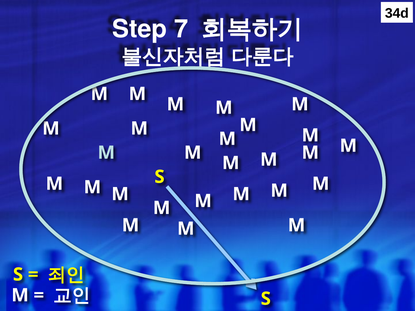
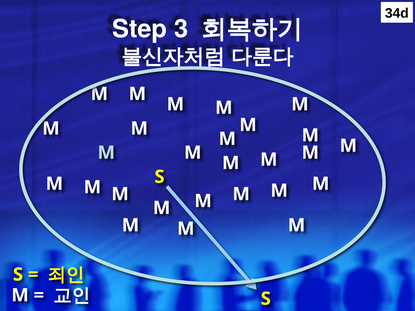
7: 7 -> 3 (181, 29)
